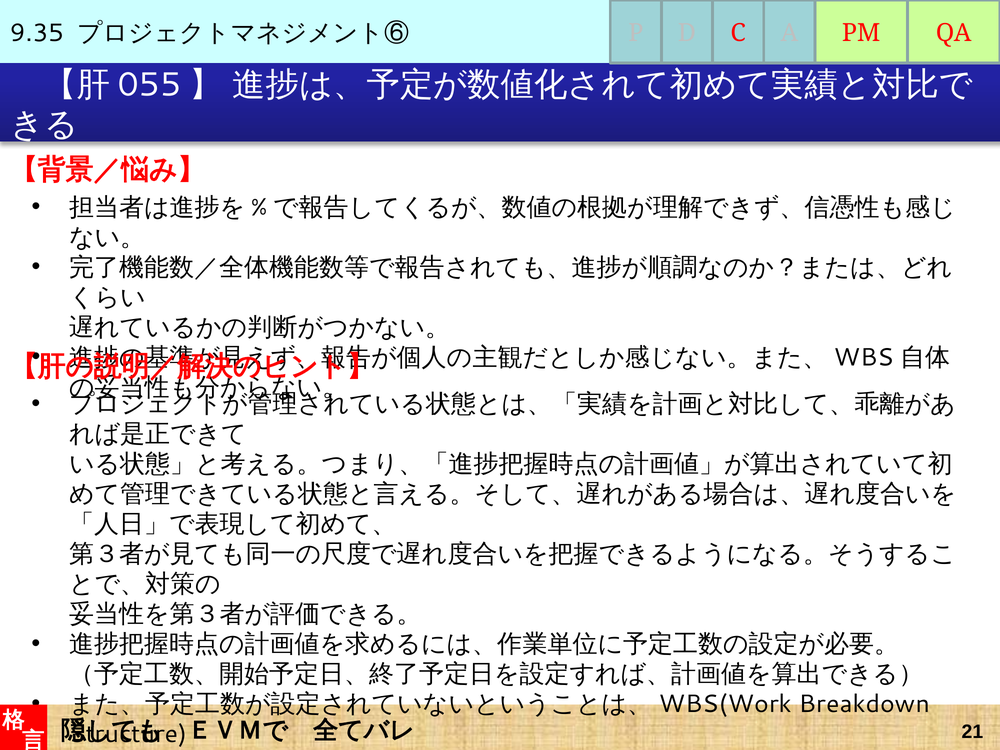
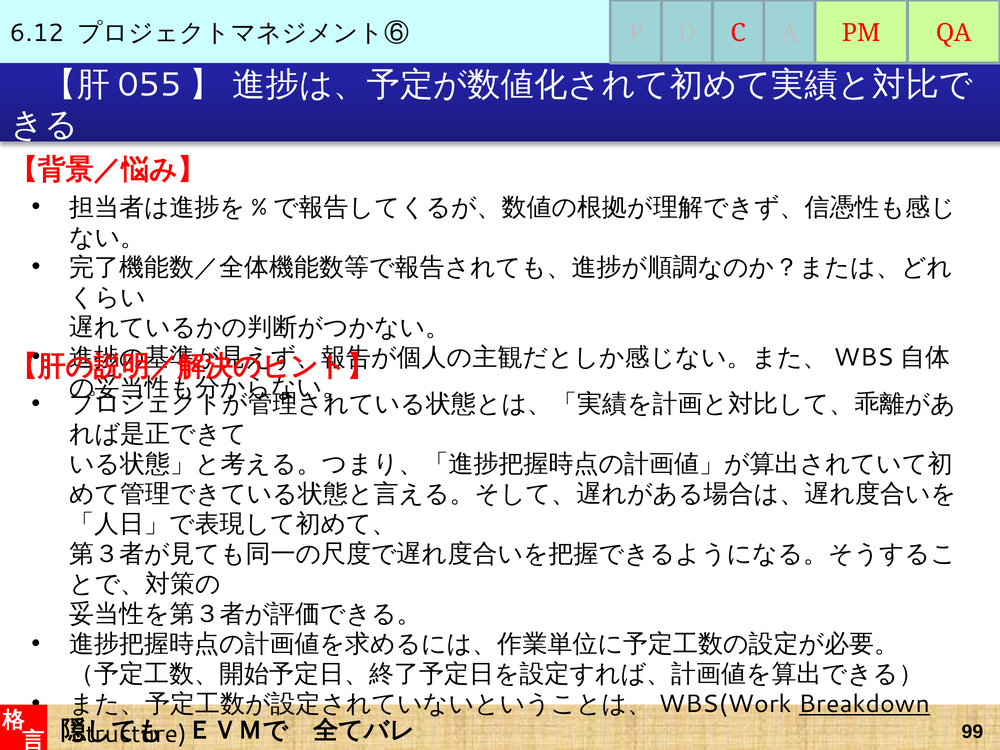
9.35: 9.35 -> 6.12 (37, 33)
Breakdown underline: none -> present (864, 704)
21: 21 -> 99 (972, 732)
